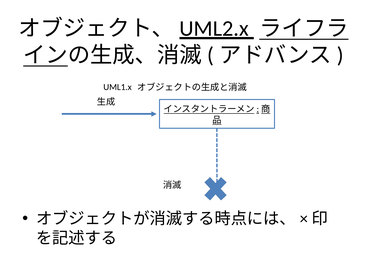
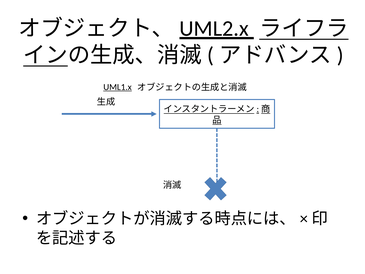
UML1.x underline: none -> present (118, 87)
